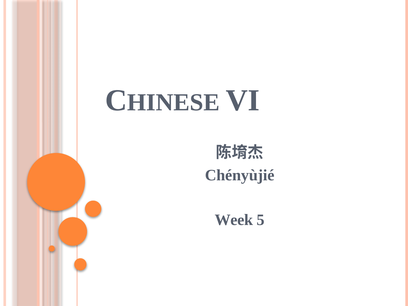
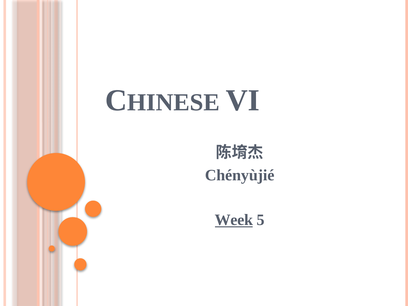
Week underline: none -> present (234, 220)
